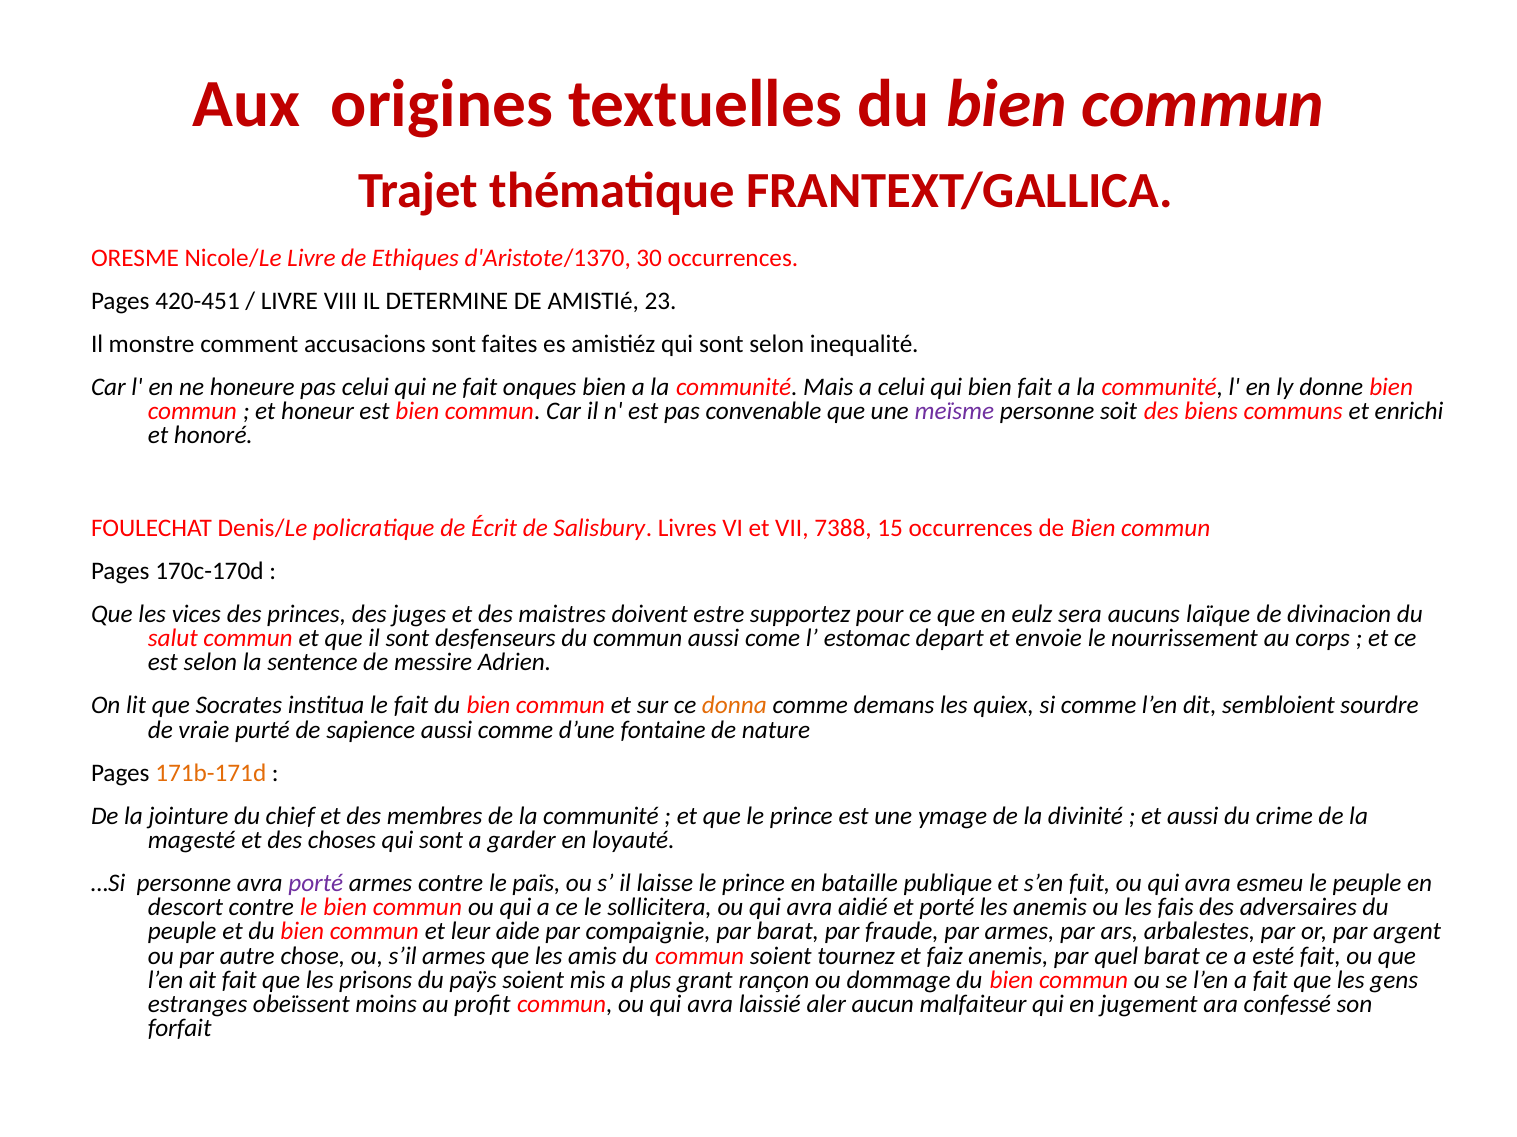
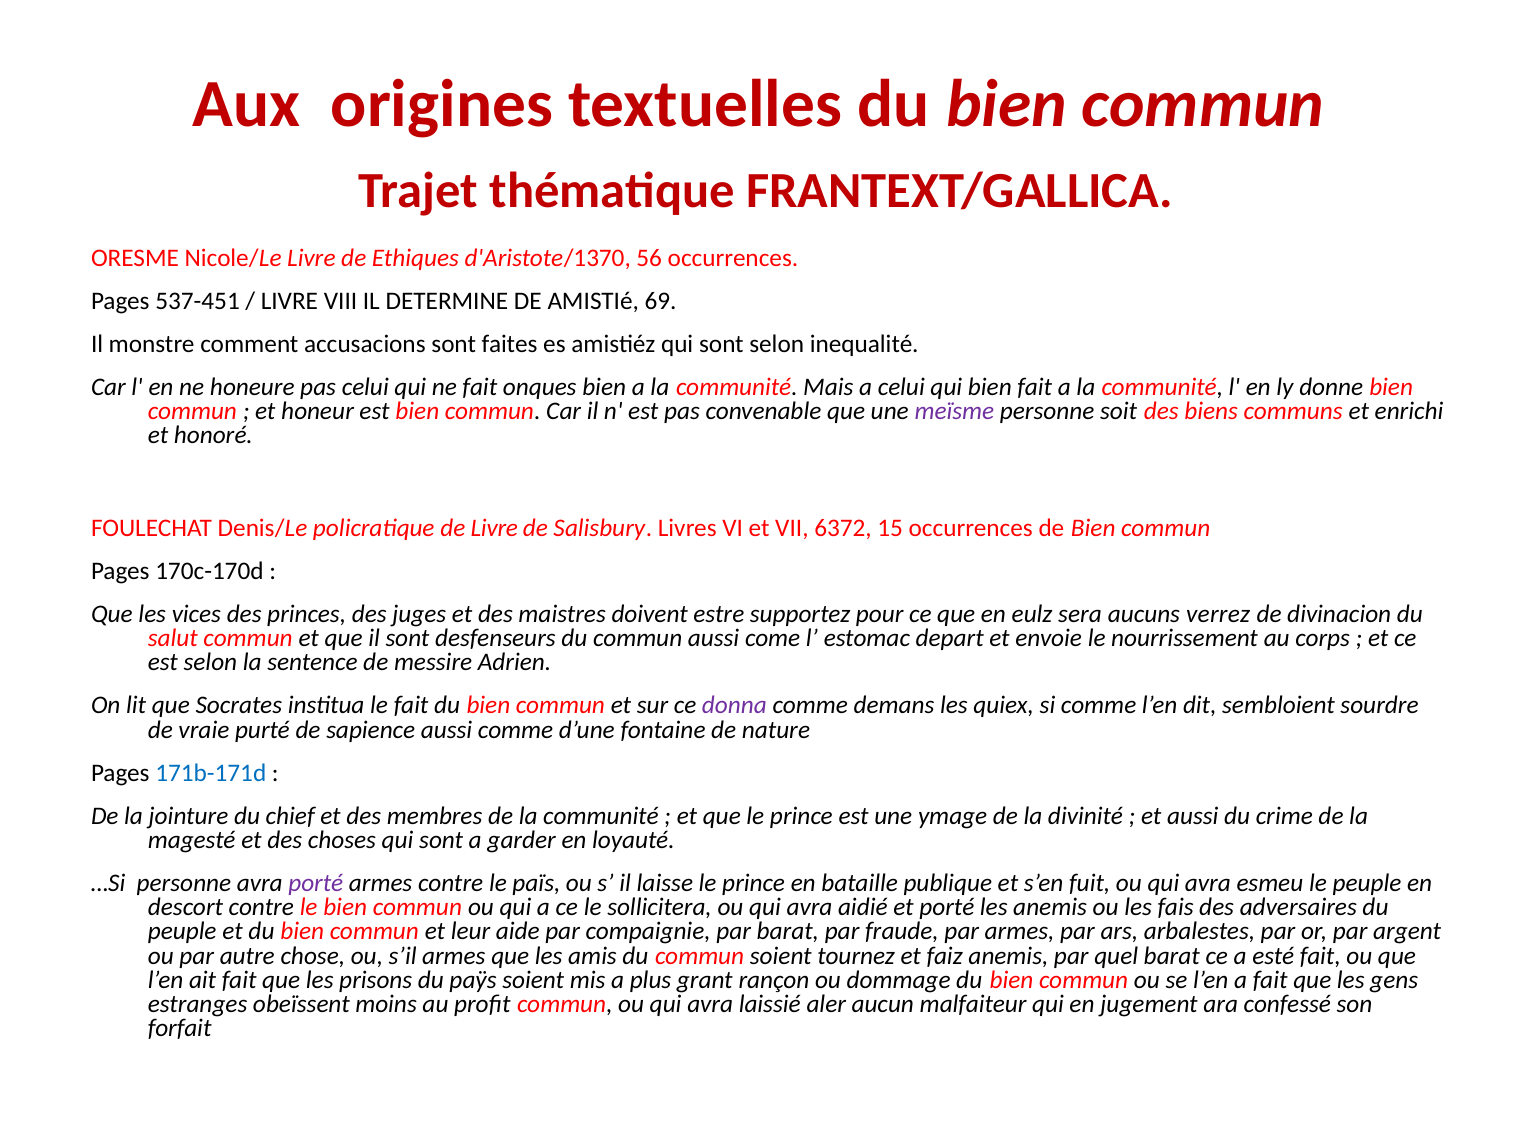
30: 30 -> 56 (649, 258)
420-451: 420-451 -> 537-451 (198, 301)
23: 23 -> 69 (661, 301)
de Écrit: Écrit -> Livre (494, 528)
7388: 7388 -> 6372 (843, 528)
laïque: laïque -> verrez (1218, 614)
donna colour: orange -> purple (734, 706)
171b-171d colour: orange -> blue (211, 773)
